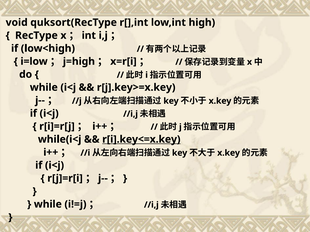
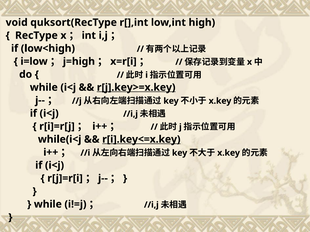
r[j].key>=x.key underline: none -> present (136, 88)
